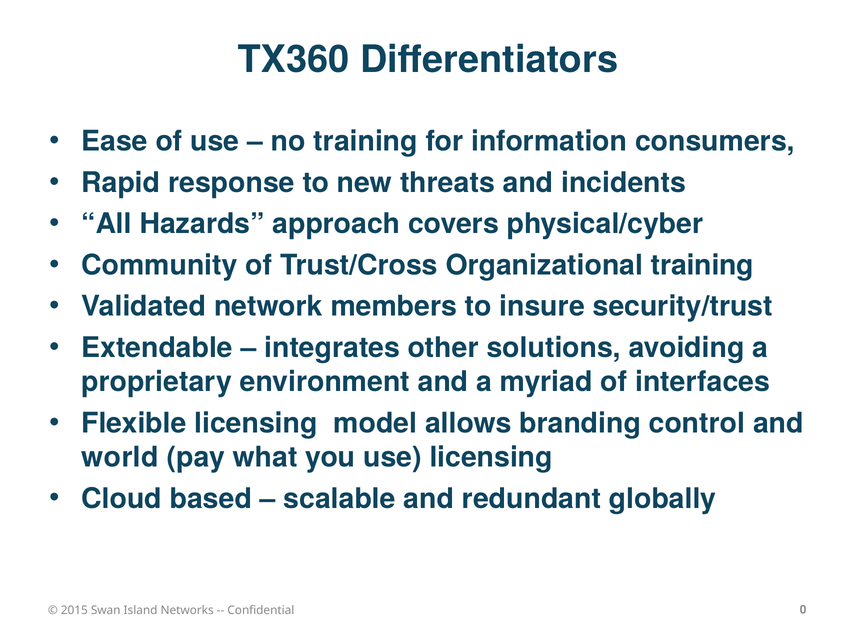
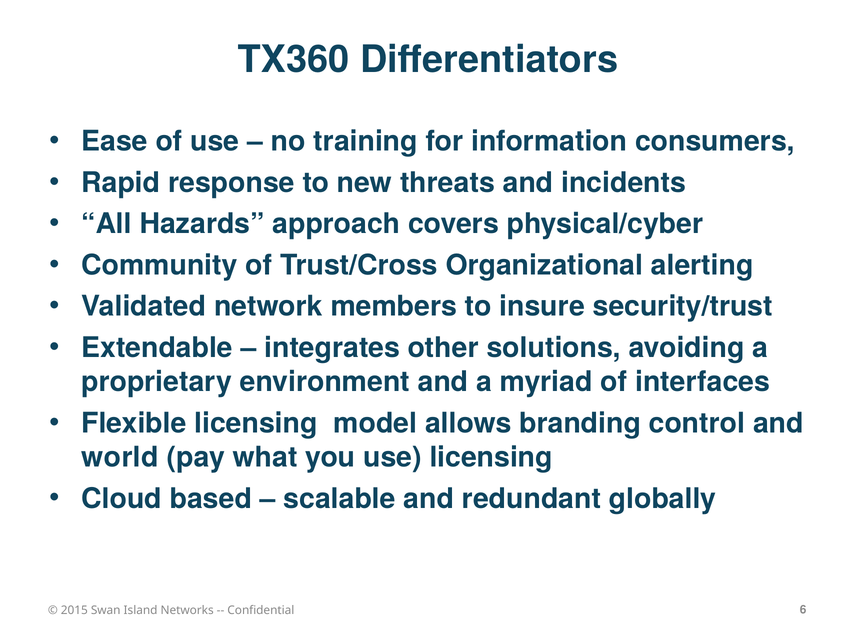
Organizational training: training -> alerting (702, 265)
0: 0 -> 6 (803, 609)
